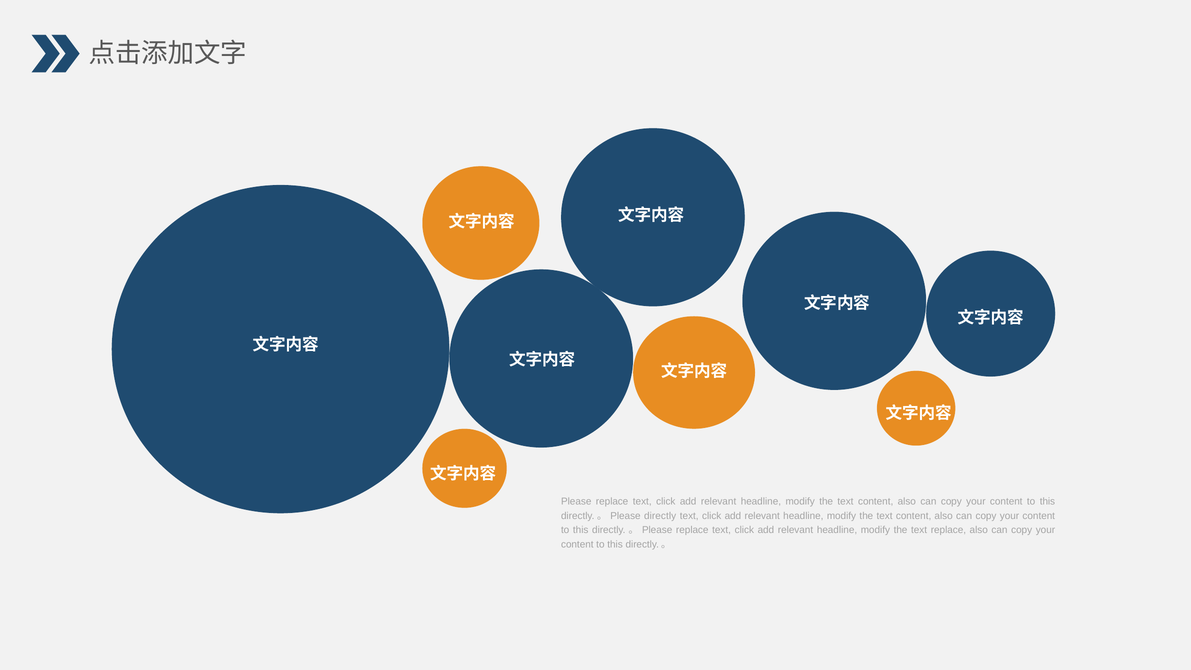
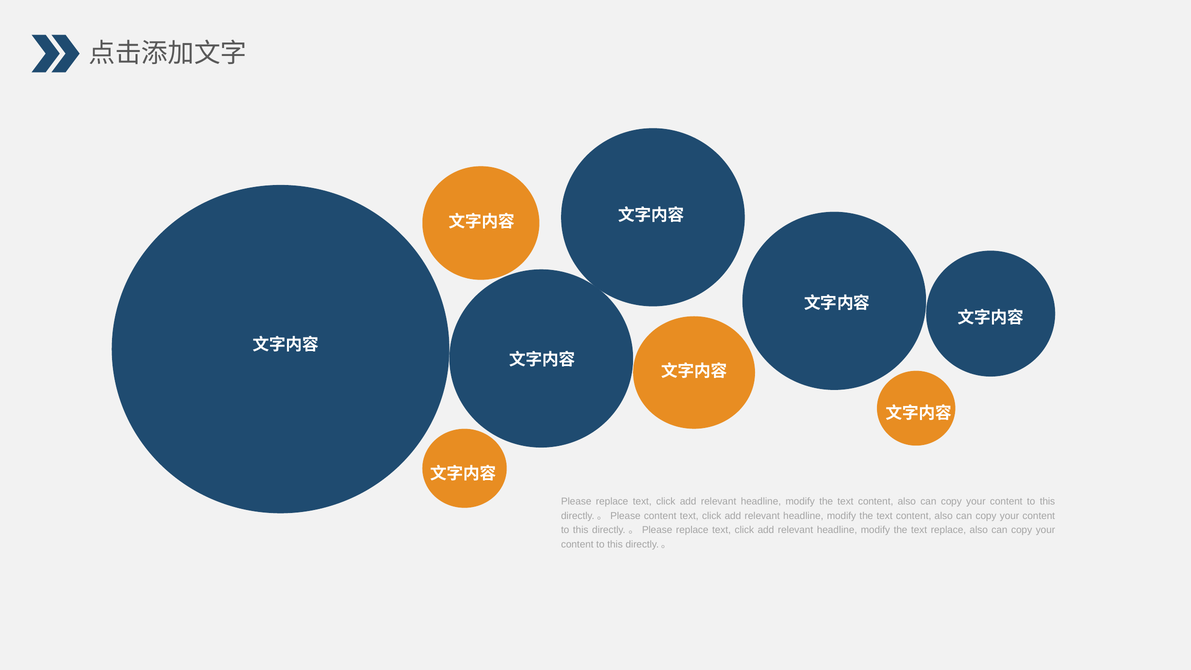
Please directly: directly -> content (660, 516)
